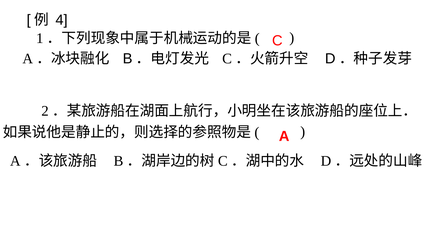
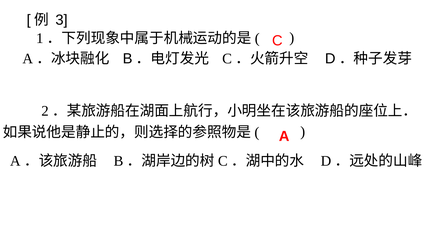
4: 4 -> 3 (62, 20)
